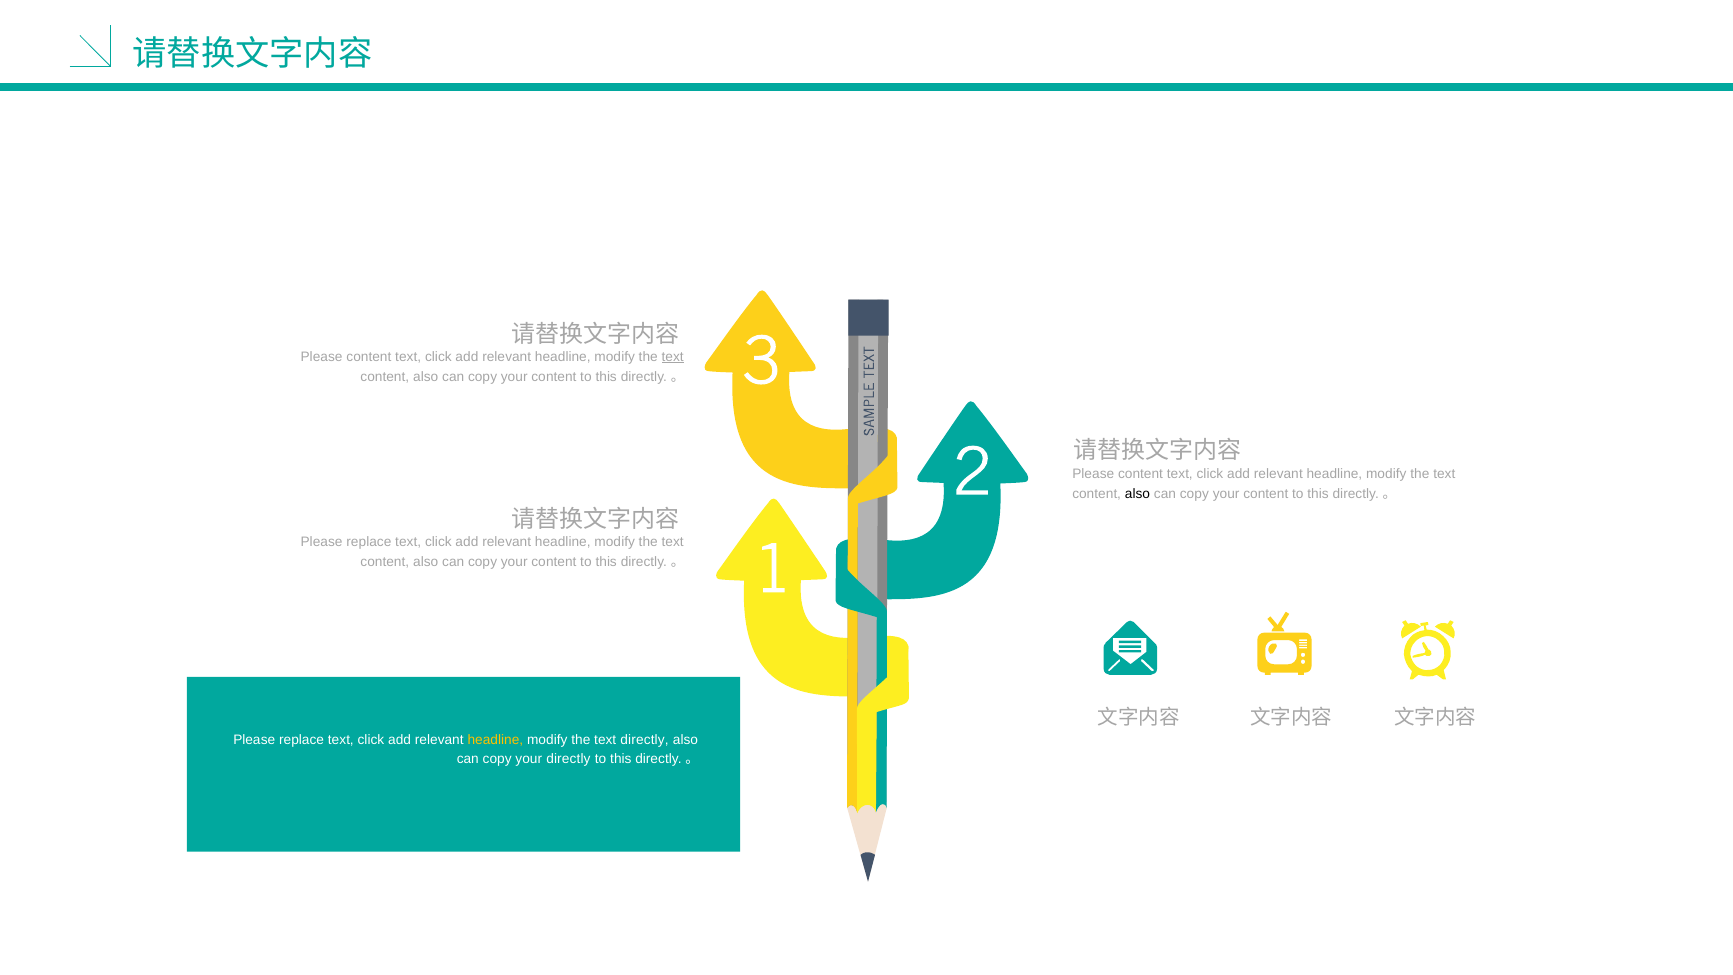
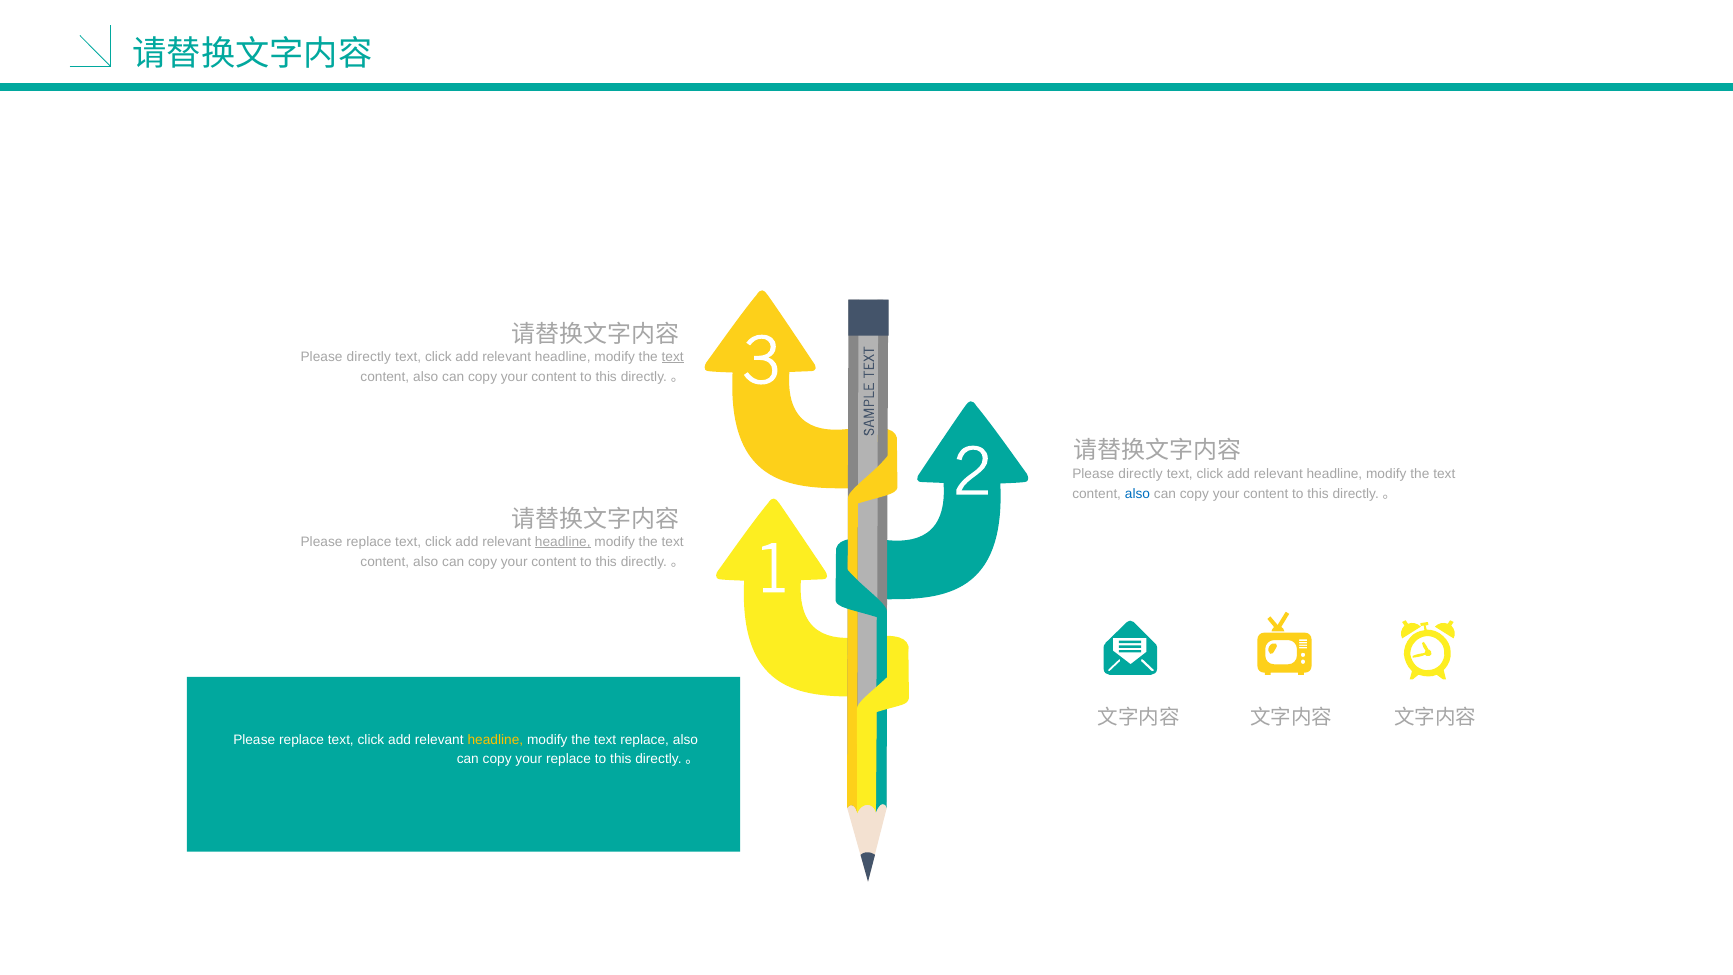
content: content -> directly (369, 357)
content: content -> directly (1140, 474)
also colour: black -> blue (1138, 494)
headline underline: none -> present (563, 542)
text directly: directly -> replace (645, 740)
your directly: directly -> replace (568, 759)
